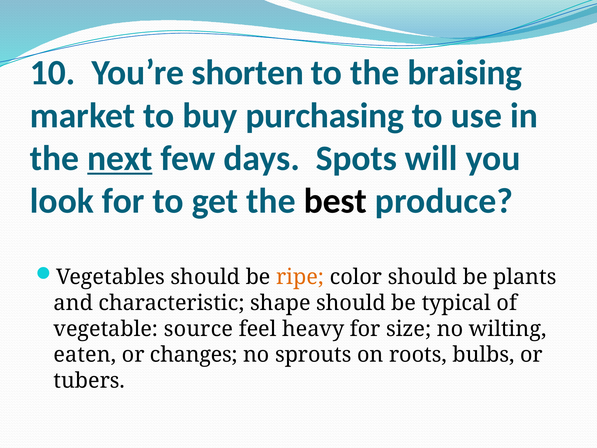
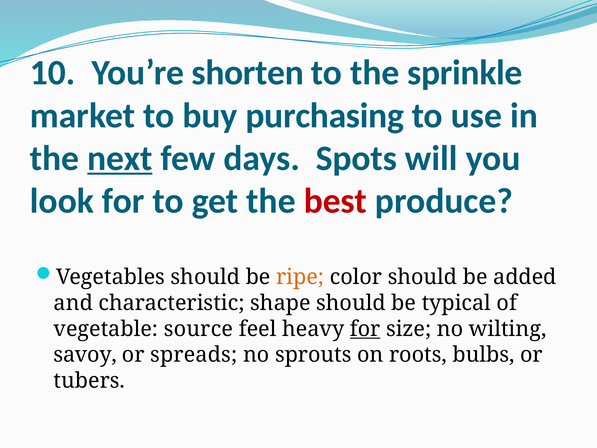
braising: braising -> sprinkle (465, 73)
best colour: black -> red (335, 201)
plants: plants -> added (525, 277)
for underline: none -> present (365, 329)
eaten: eaten -> savoy (85, 355)
changes: changes -> spreads (194, 355)
